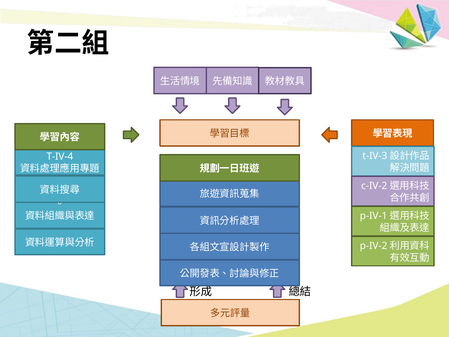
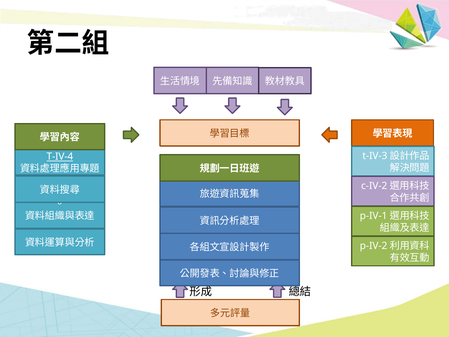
T-IV-4 underline: none -> present (60, 157)
